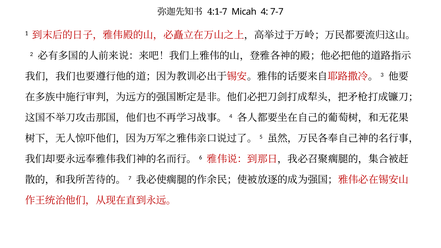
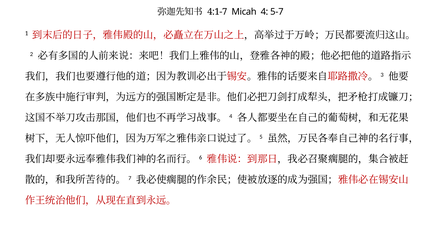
7-7: 7-7 -> 5-7 (277, 12)
